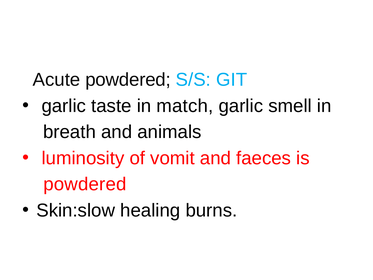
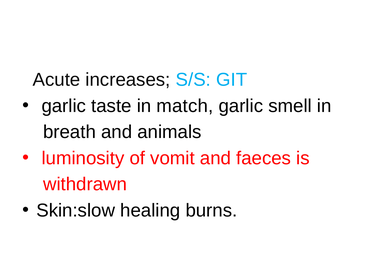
Acute powdered: powdered -> increases (128, 80)
powdered: powdered -> withdrawn (85, 184)
